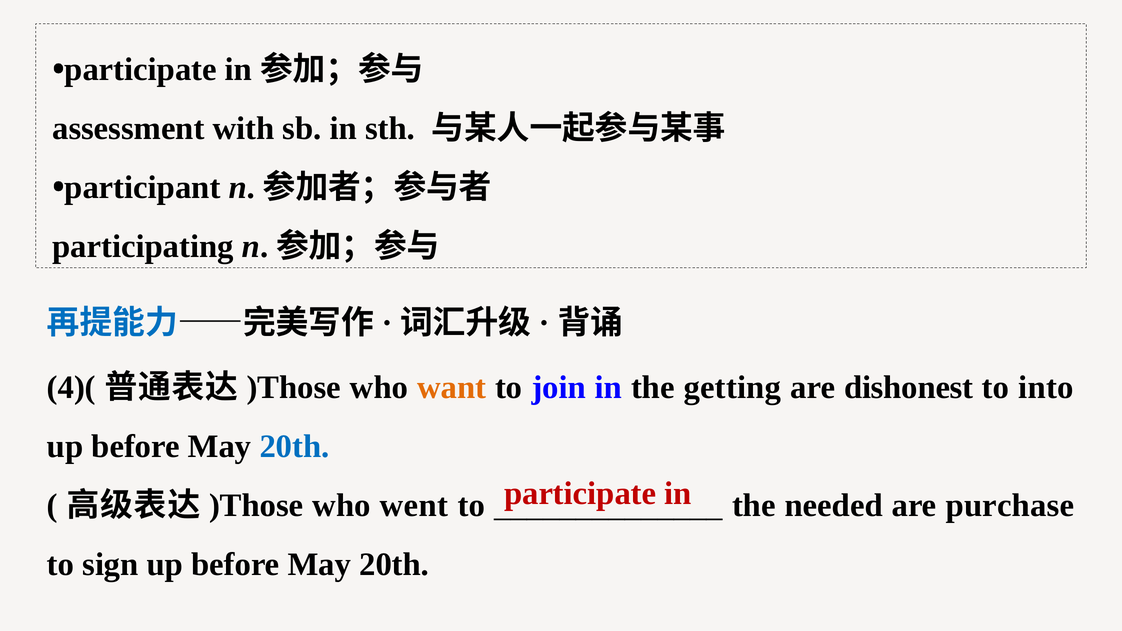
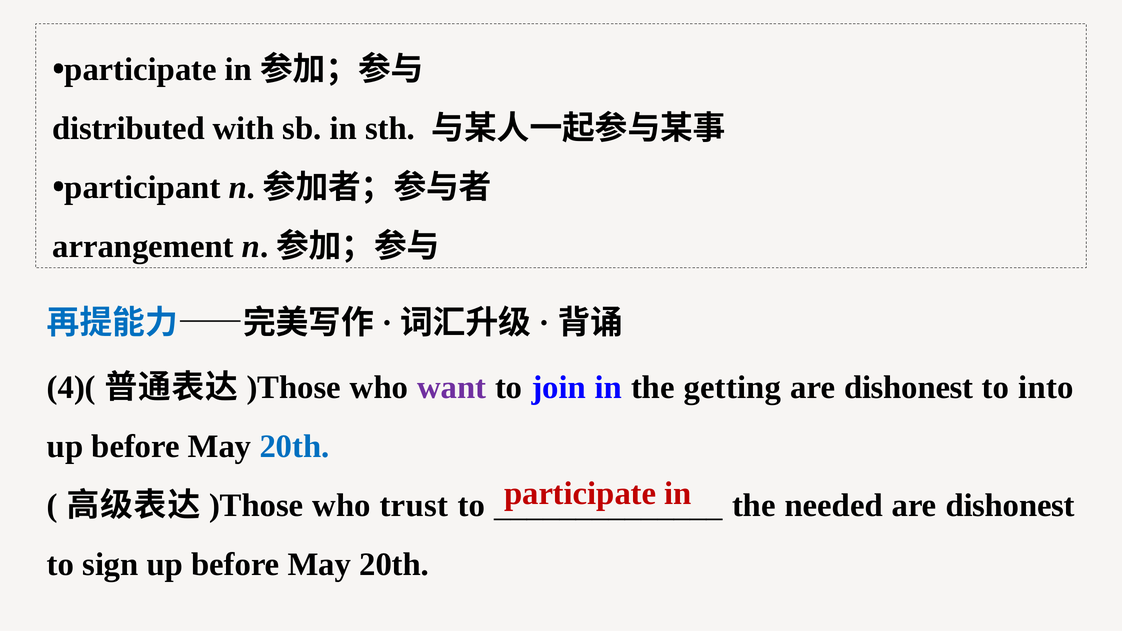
assessment: assessment -> distributed (129, 128)
participating: participating -> arrangement (143, 246)
want colour: orange -> purple (452, 388)
went: went -> trust (414, 506)
purchase: purchase -> dishonest (1010, 506)
